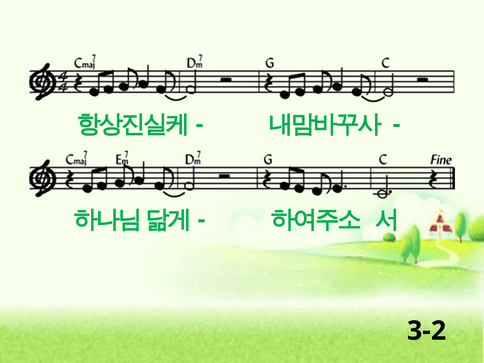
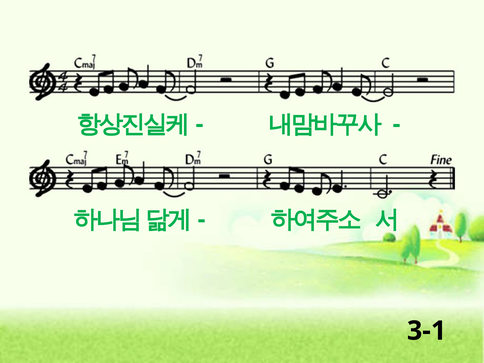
3-2: 3-2 -> 3-1 (427, 331)
